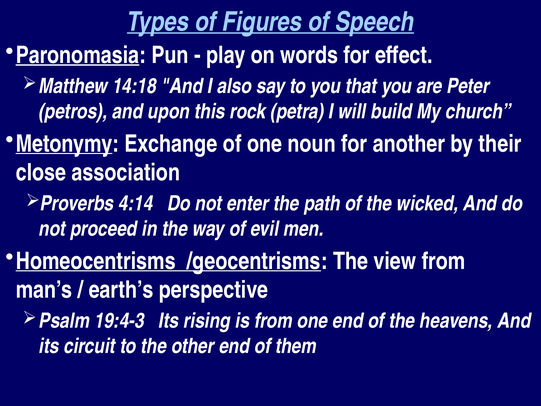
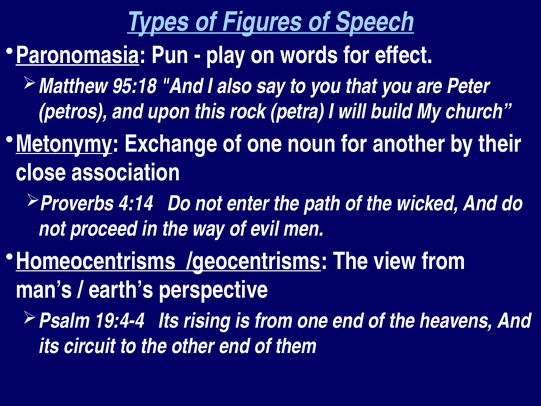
14:18: 14:18 -> 95:18 (134, 86)
19:4-3: 19:4-3 -> 19:4-4 (119, 321)
